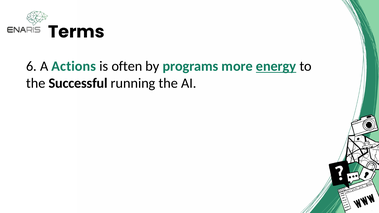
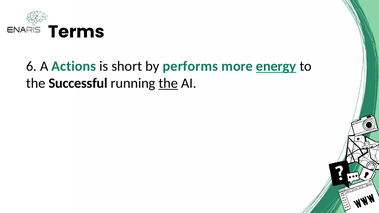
often: often -> short (127, 66)
programs: programs -> performs (190, 66)
the underline: none -> present (168, 83)
